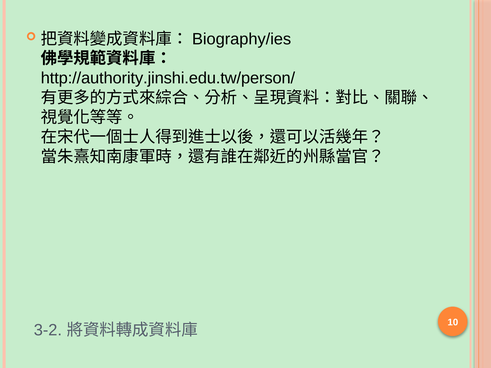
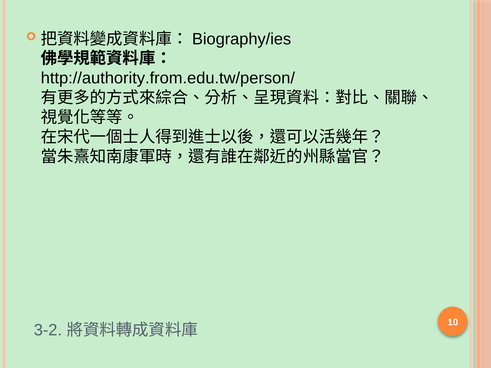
http://authority.jinshi.edu.tw/person/: http://authority.jinshi.edu.tw/person/ -> http://authority.from.edu.tw/person/ (168, 78)
